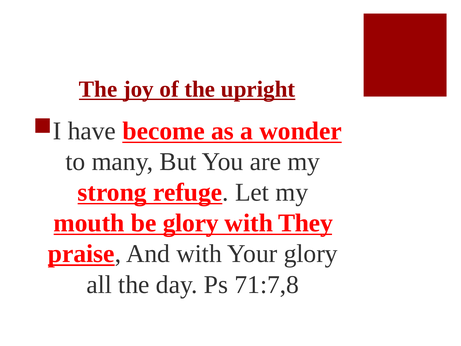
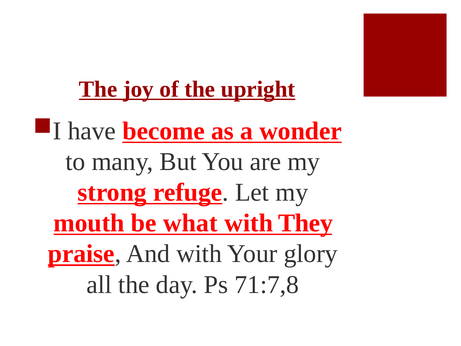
be glory: glory -> what (190, 223)
